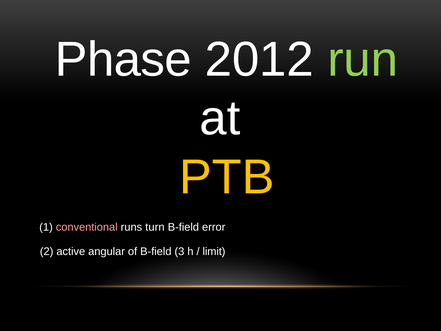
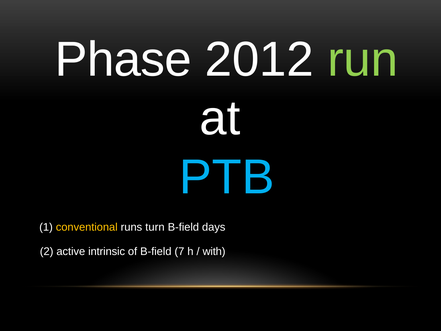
PTB colour: yellow -> light blue (227, 177)
conventional colour: pink -> yellow (87, 227)
error: error -> days (214, 227)
angular: angular -> intrinsic (107, 251)
3: 3 -> 7 (179, 251)
limit: limit -> with (214, 251)
